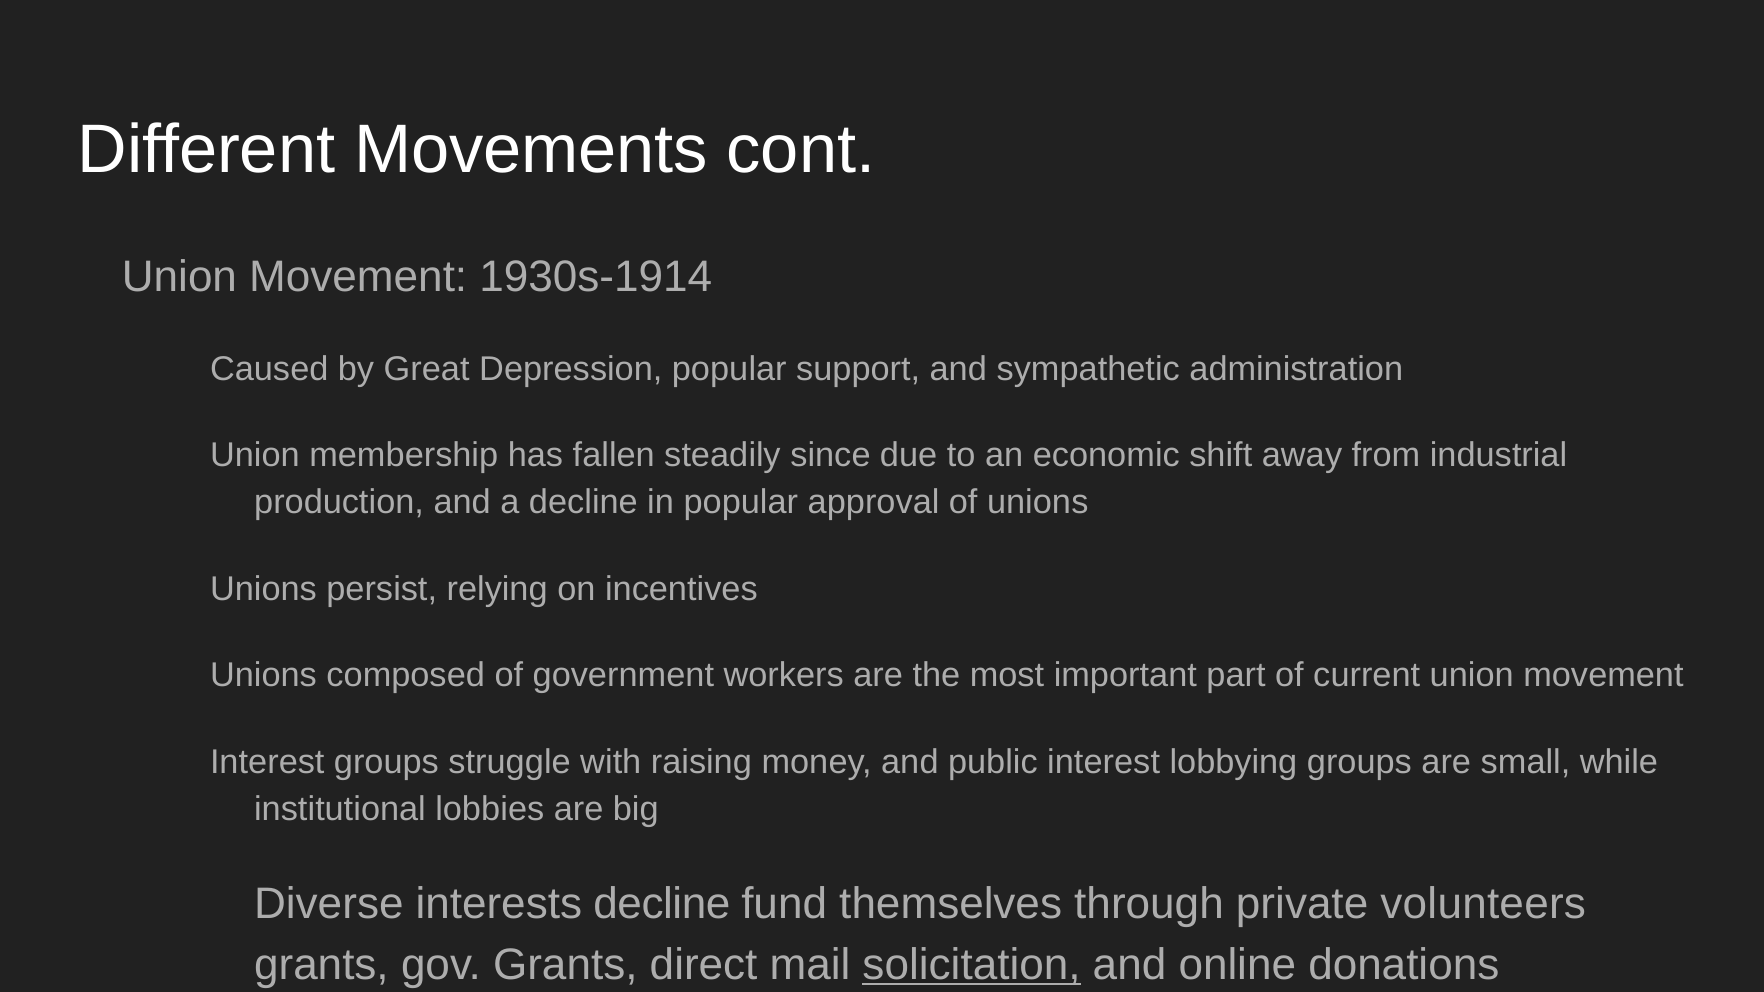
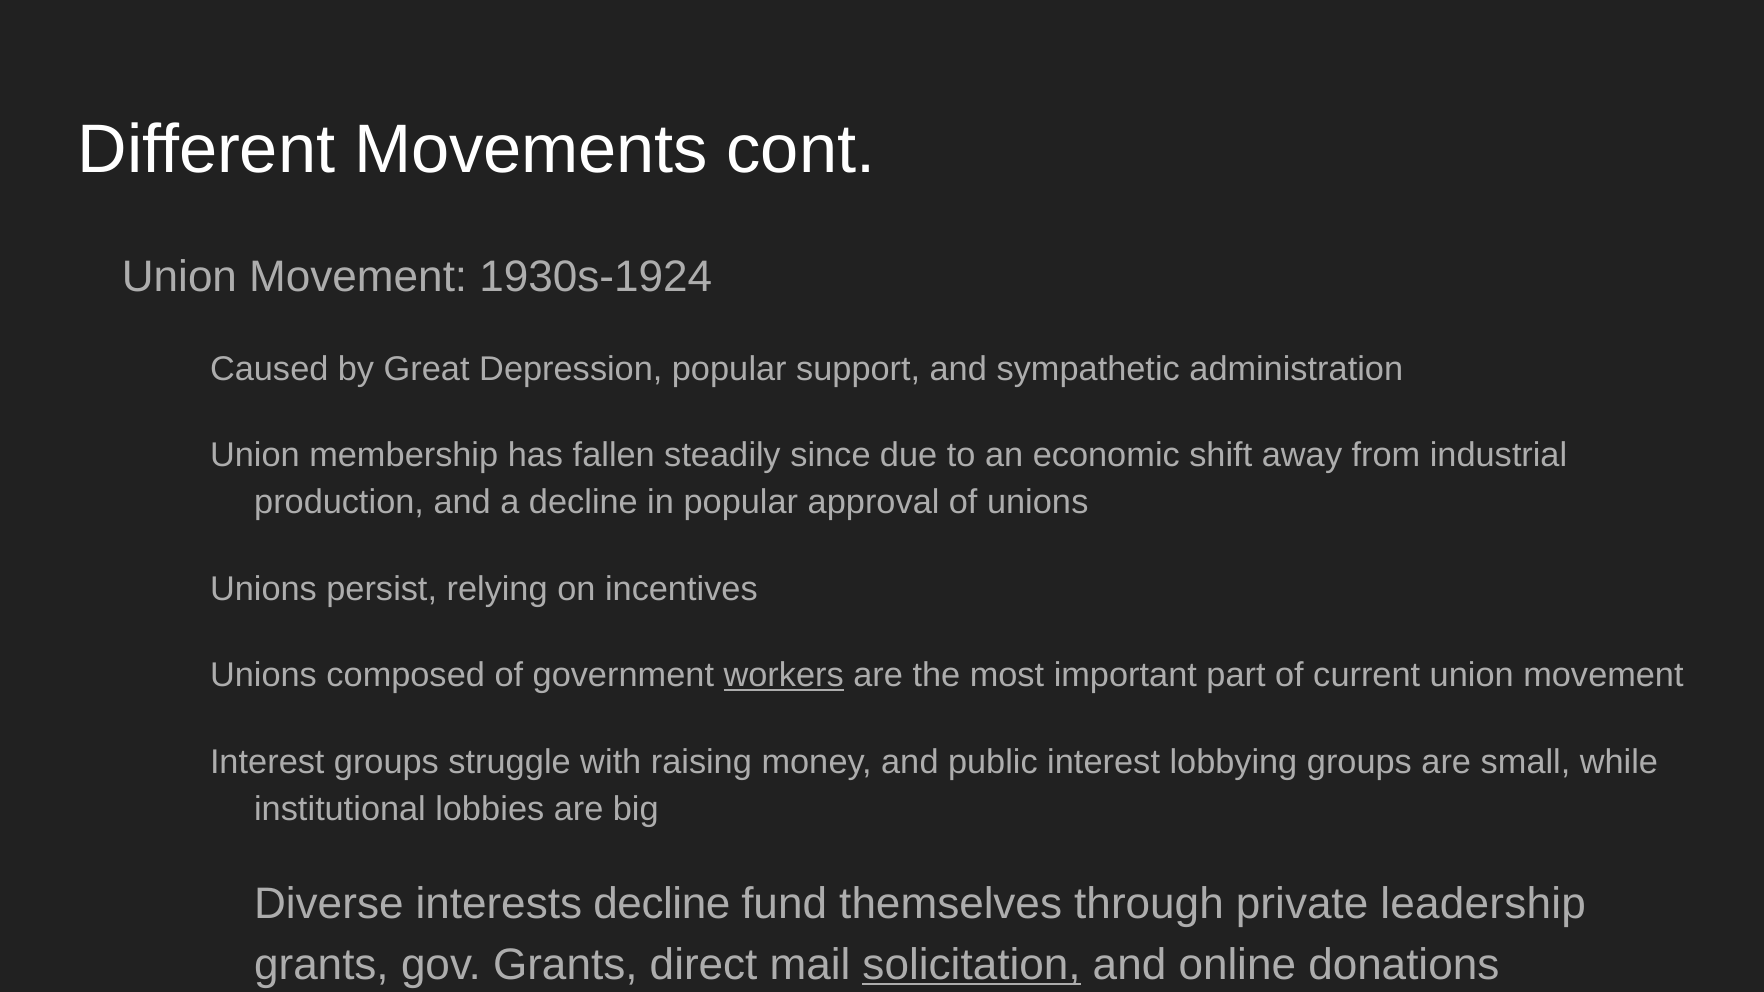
1930s-1914: 1930s-1914 -> 1930s-1924 (596, 277)
workers underline: none -> present (784, 676)
volunteers: volunteers -> leadership (1483, 904)
